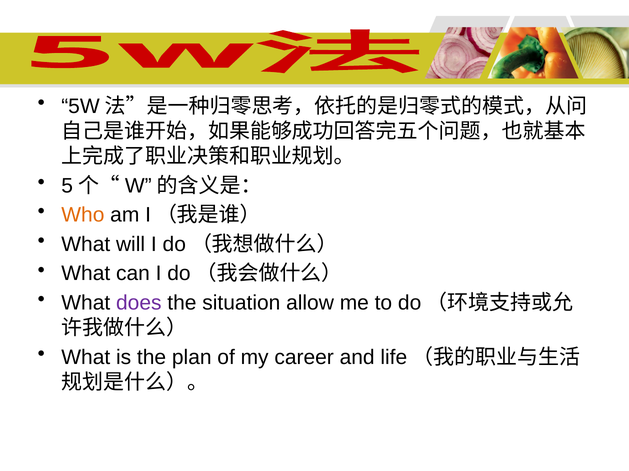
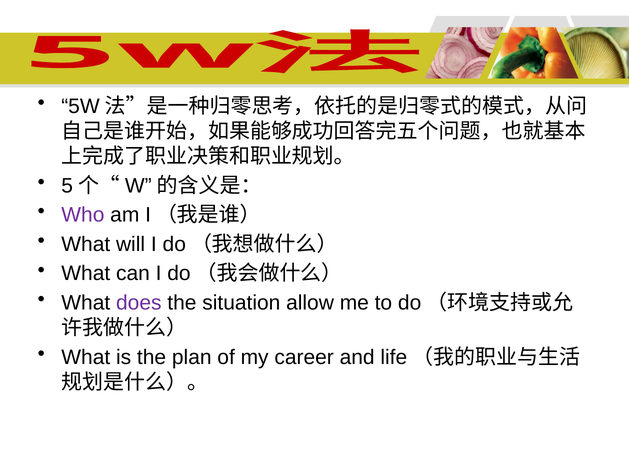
Who colour: orange -> purple (83, 215)
